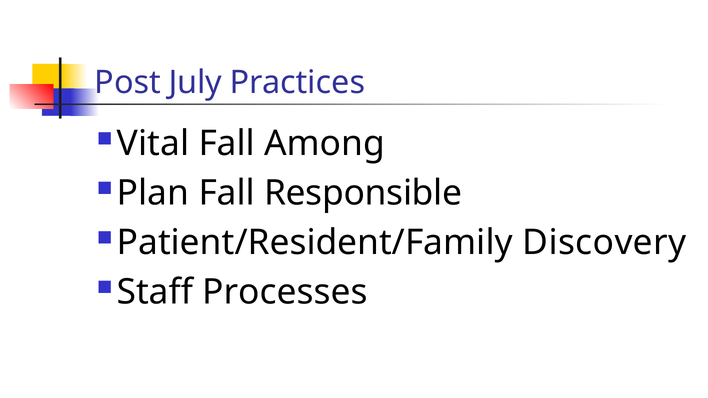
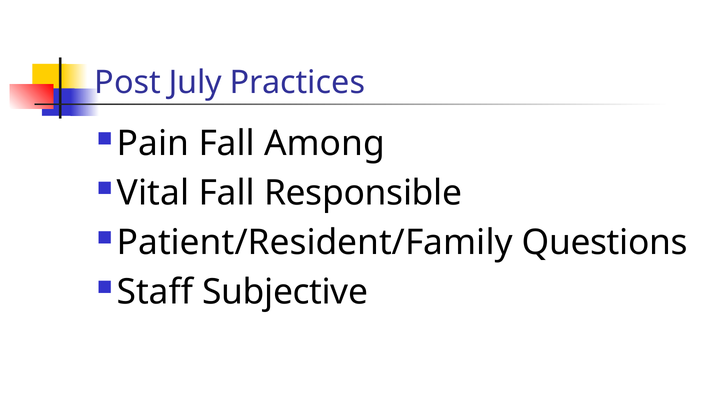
Vital: Vital -> Pain (153, 144)
Plan: Plan -> Vital (153, 193)
Discovery: Discovery -> Questions (605, 243)
Processes: Processes -> Subjective (285, 292)
